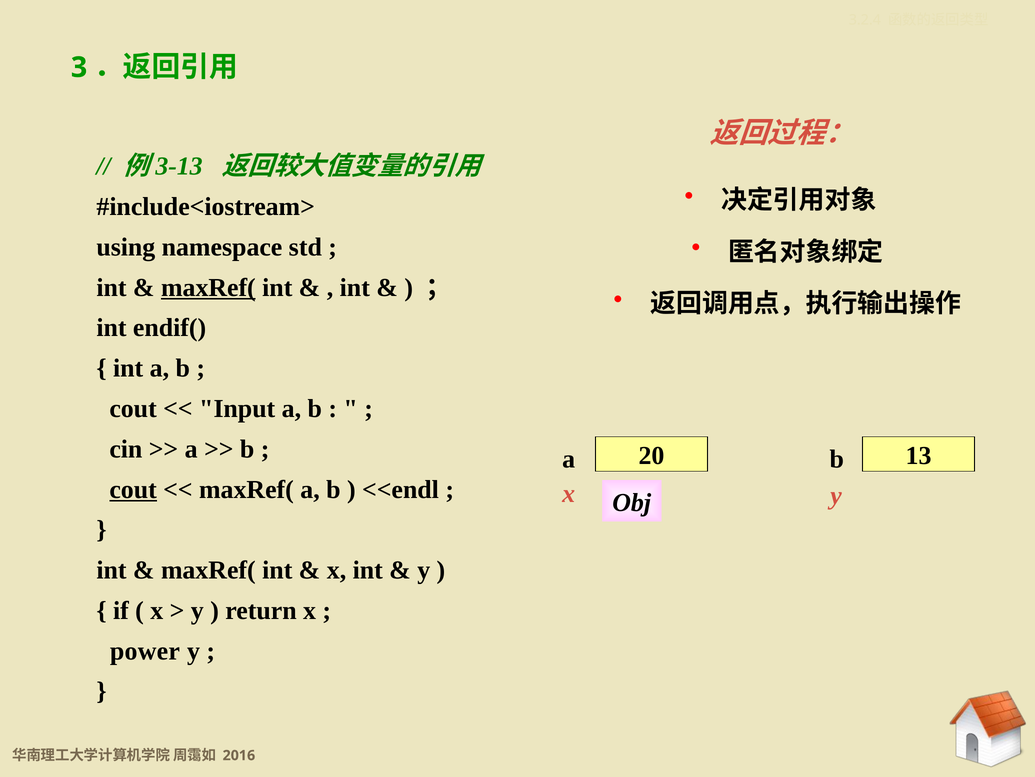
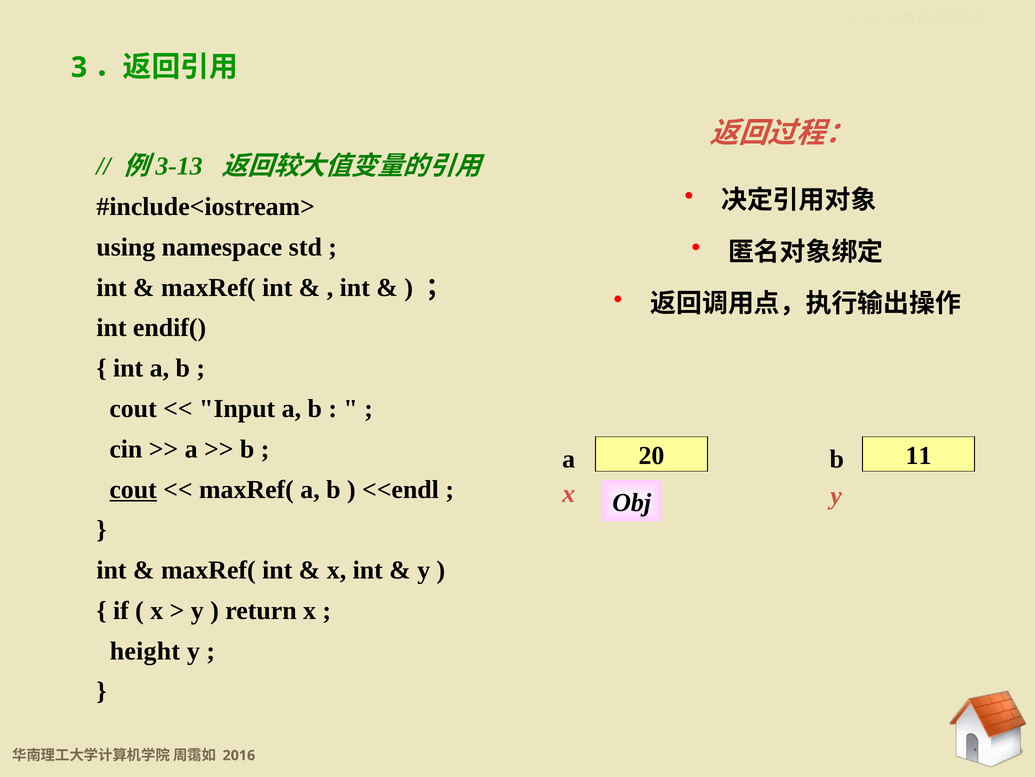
maxRef( underline: present -> none (208, 287)
13: 13 -> 11 (919, 455)
power: power -> height (145, 650)
